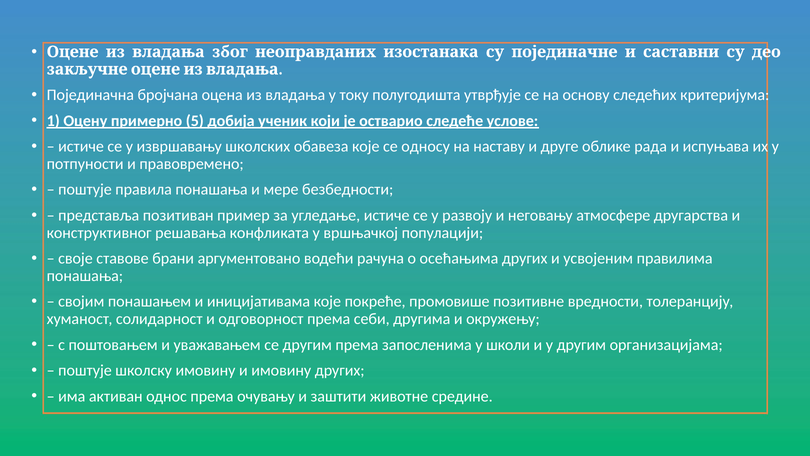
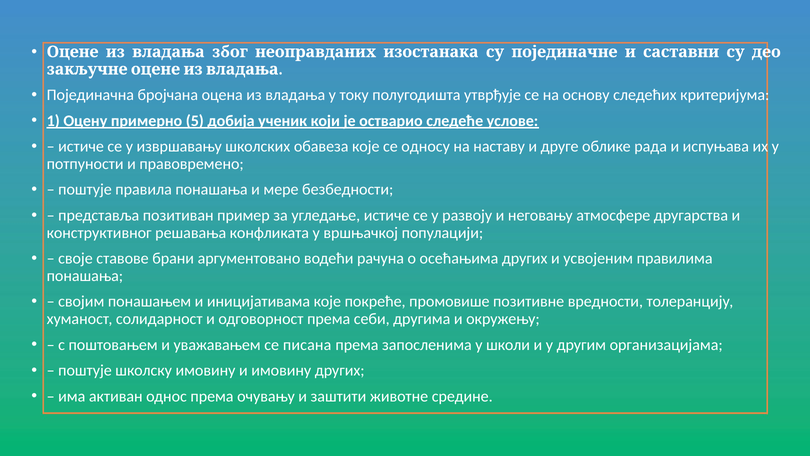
се другим: другим -> писана (307, 344)
